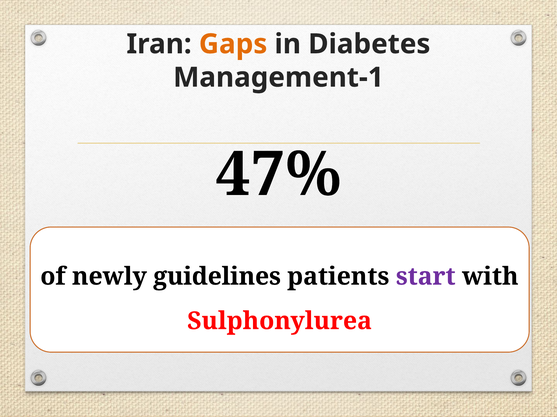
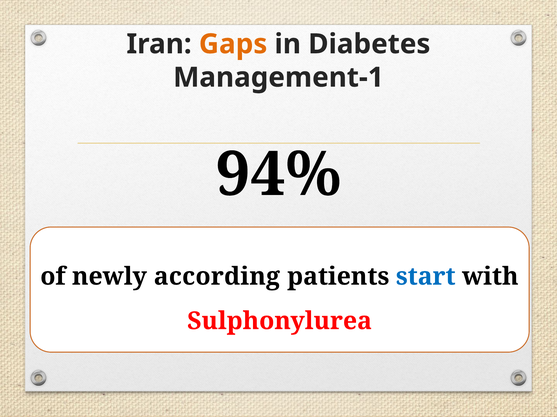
47%: 47% -> 94% (278, 175)
guidelines: guidelines -> according (217, 277)
start colour: purple -> blue (426, 277)
